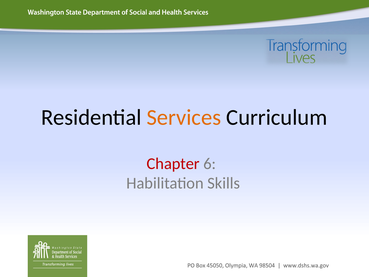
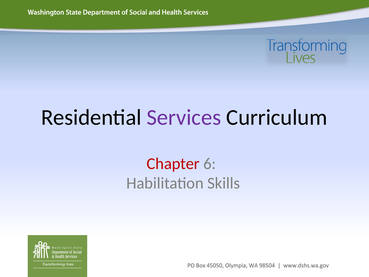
Services colour: orange -> purple (184, 117)
